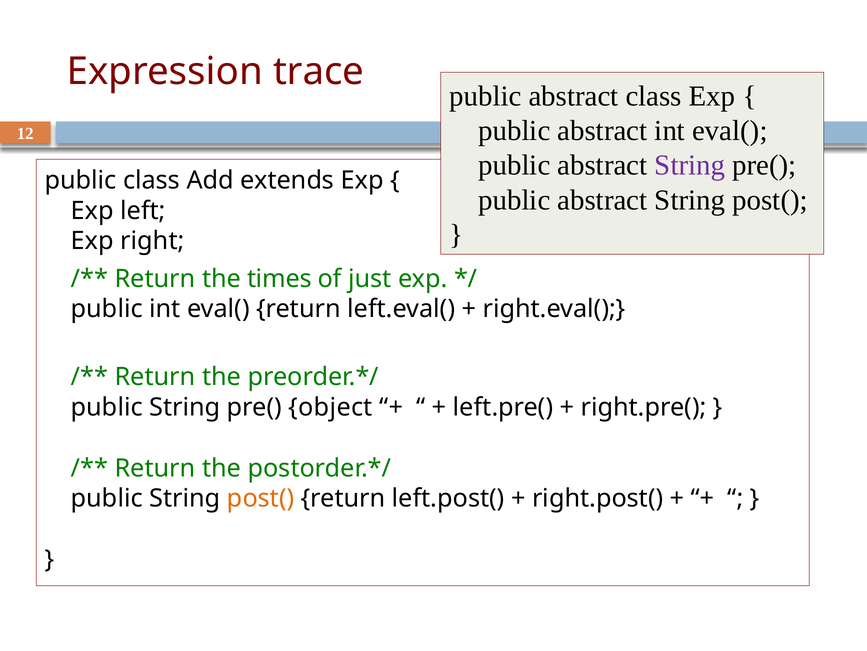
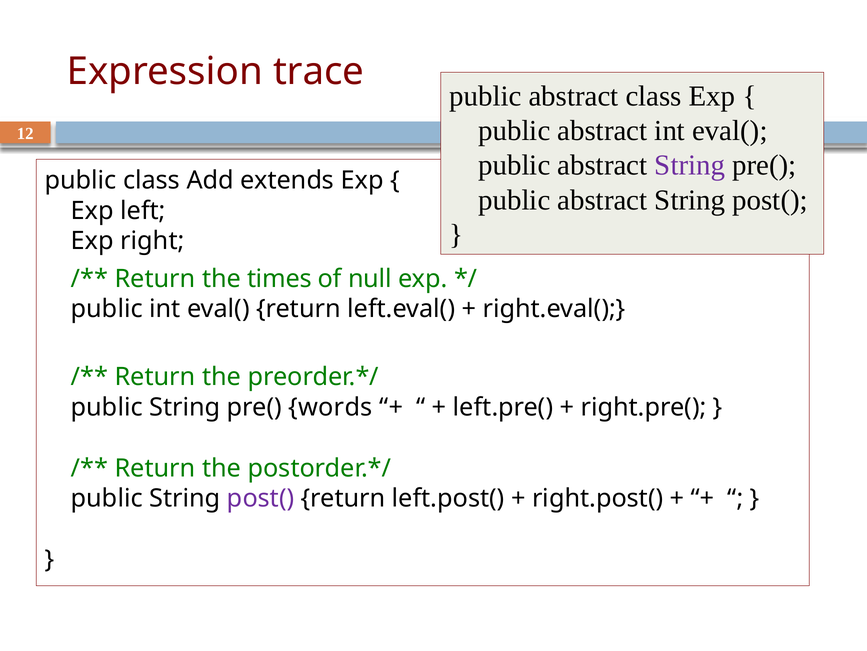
just: just -> null (370, 278)
object: object -> words (331, 407)
post( colour: orange -> purple (261, 498)
